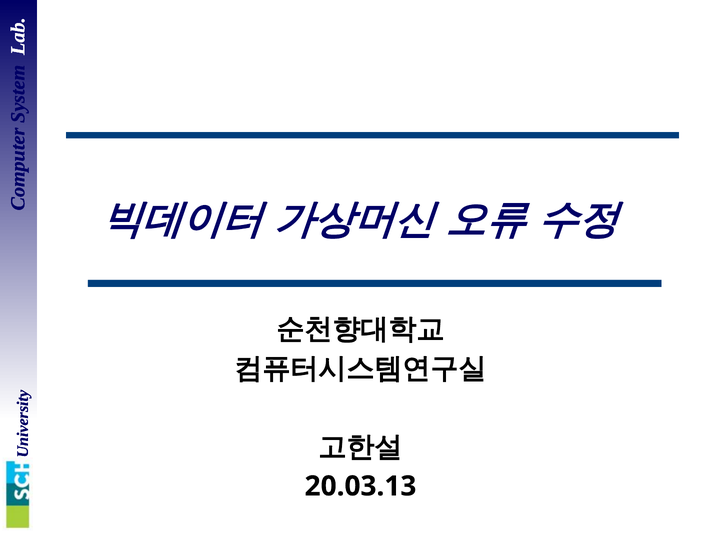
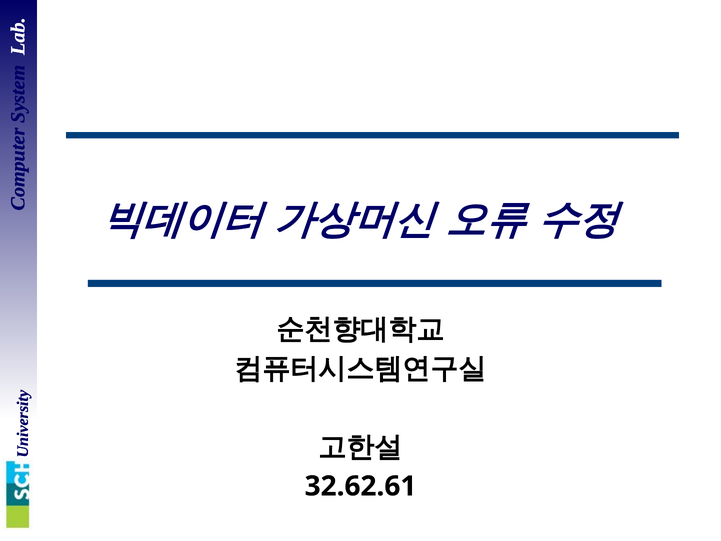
20.03.13: 20.03.13 -> 32.62.61 (361, 486)
